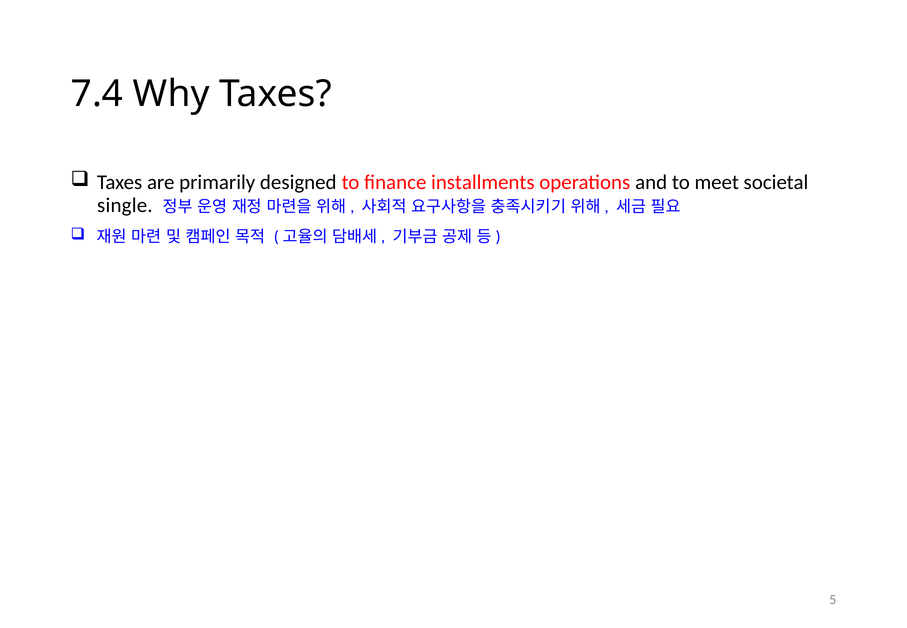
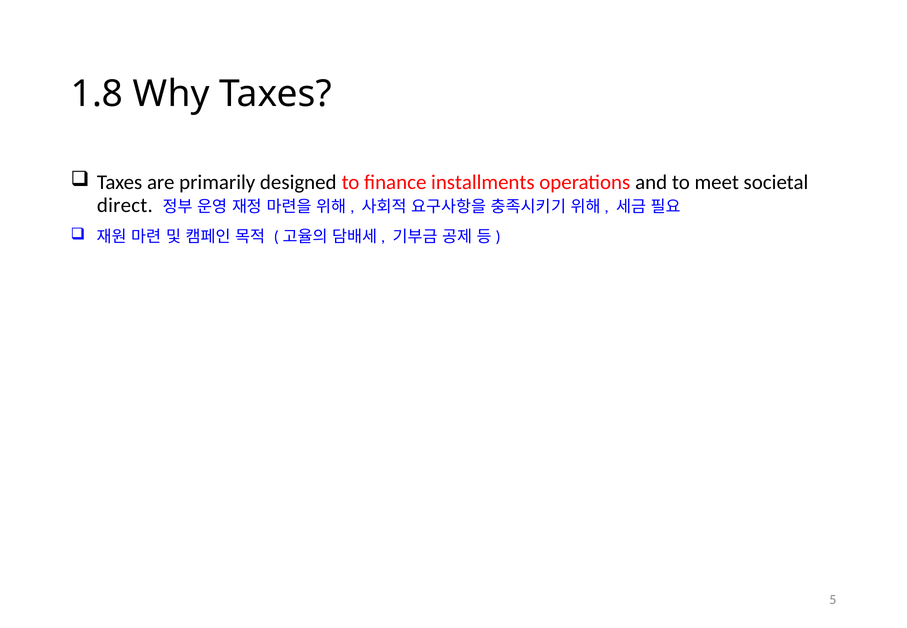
7.4: 7.4 -> 1.8 (97, 94)
single: single -> direct (125, 205)
